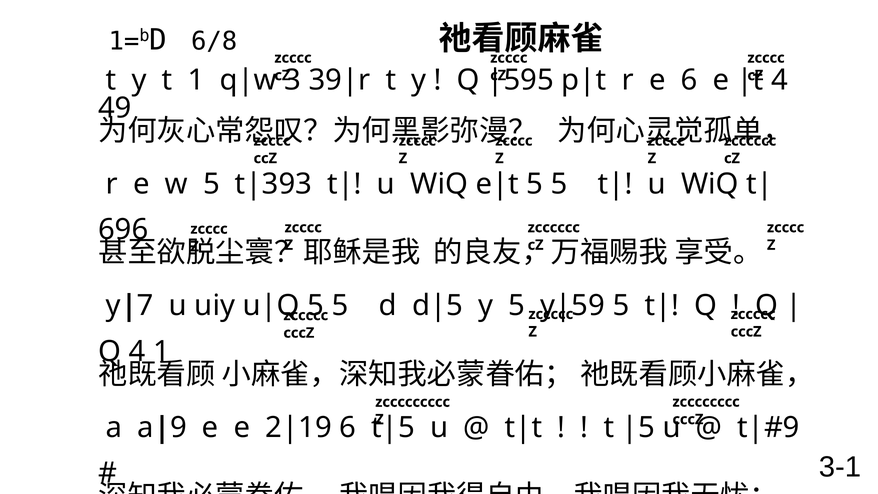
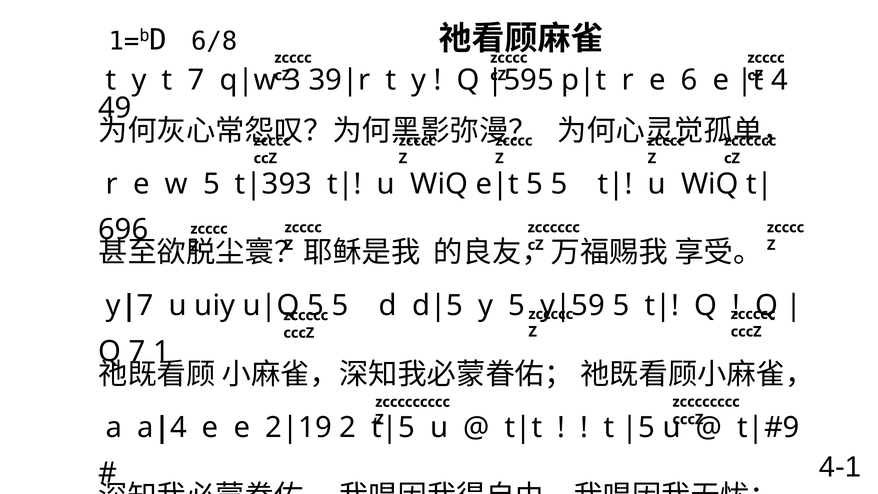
t 1: 1 -> 7 (196, 80)
Q 4: 4 -> 7 (137, 351)
9: 9 -> 4 (178, 427)
6: 6 -> 2 (348, 427)
3-1: 3-1 -> 4-1 (840, 467)
